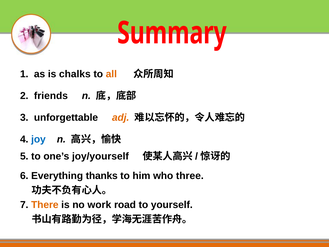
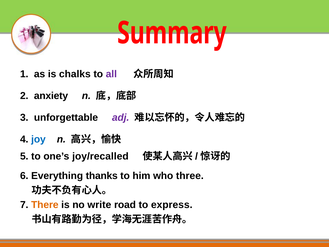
all colour: orange -> purple (111, 74)
friends: friends -> anxiety (51, 96)
adj colour: orange -> purple (121, 117)
joy/yourself: joy/yourself -> joy/recalled (100, 156)
work: work -> write (99, 205)
yourself: yourself -> express (172, 205)
